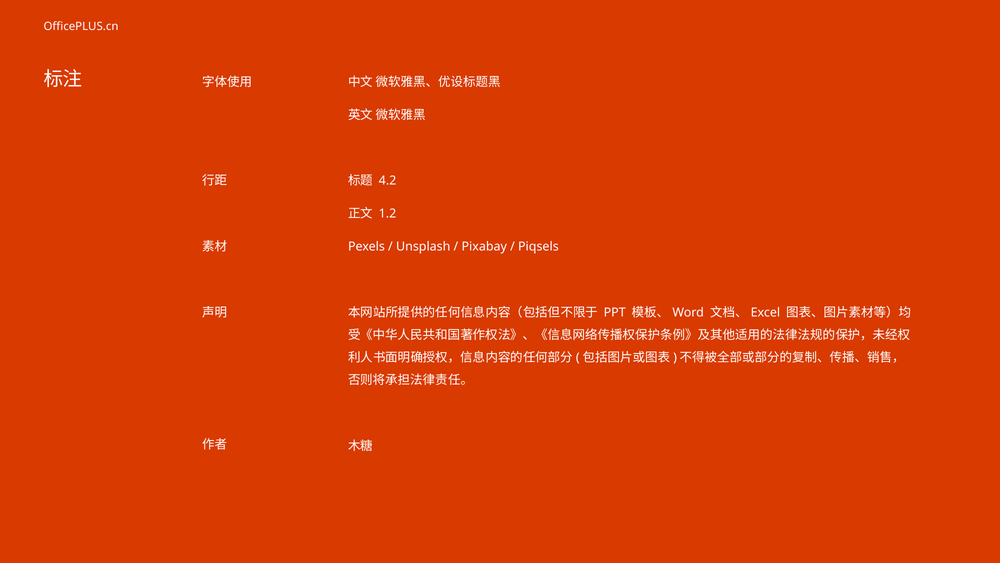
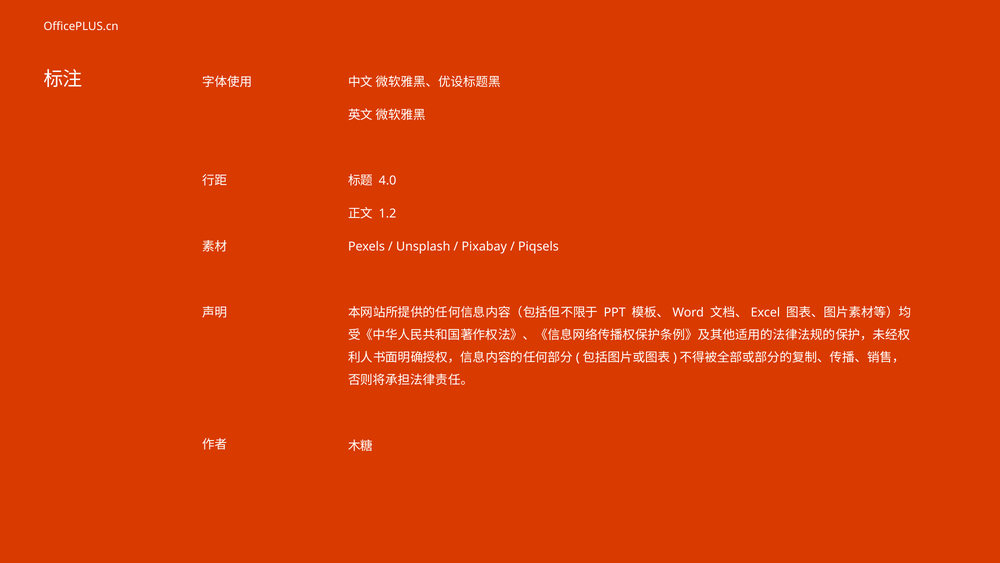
4.2: 4.2 -> 4.0 (388, 181)
